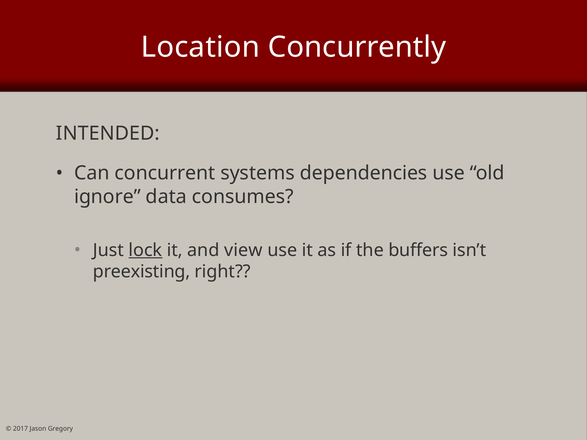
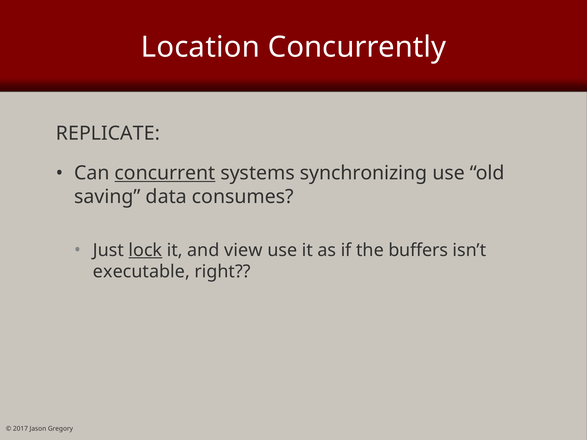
INTENDED: INTENDED -> REPLICATE (108, 133)
concurrent underline: none -> present (165, 173)
dependencies: dependencies -> synchronizing (364, 173)
ignore: ignore -> saving (107, 197)
preexisting: preexisting -> executable (141, 272)
